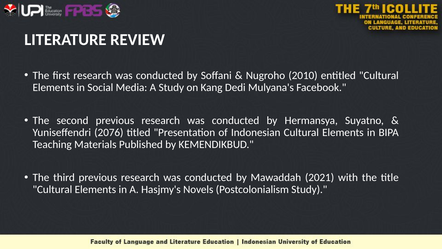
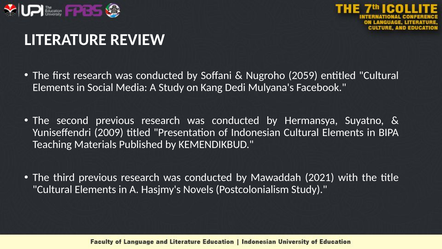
2010: 2010 -> 2059 (303, 75)
2076: 2076 -> 2009 (109, 132)
